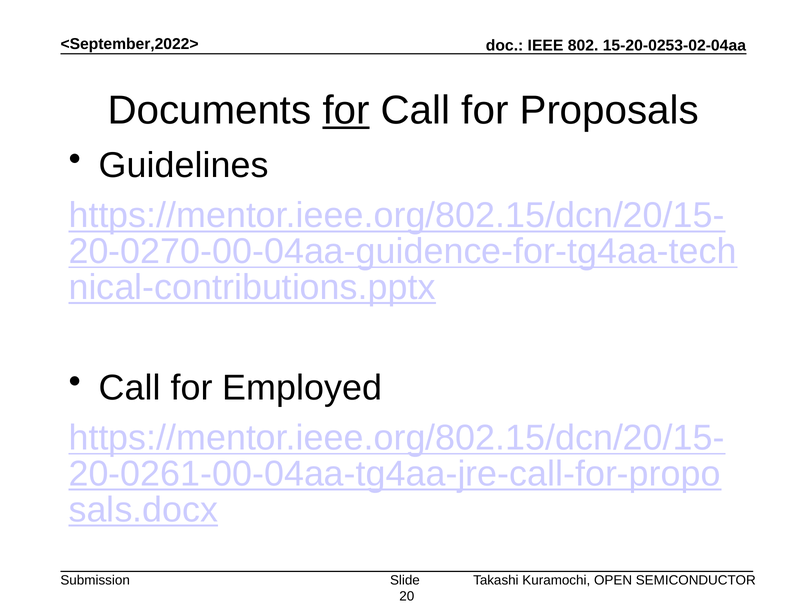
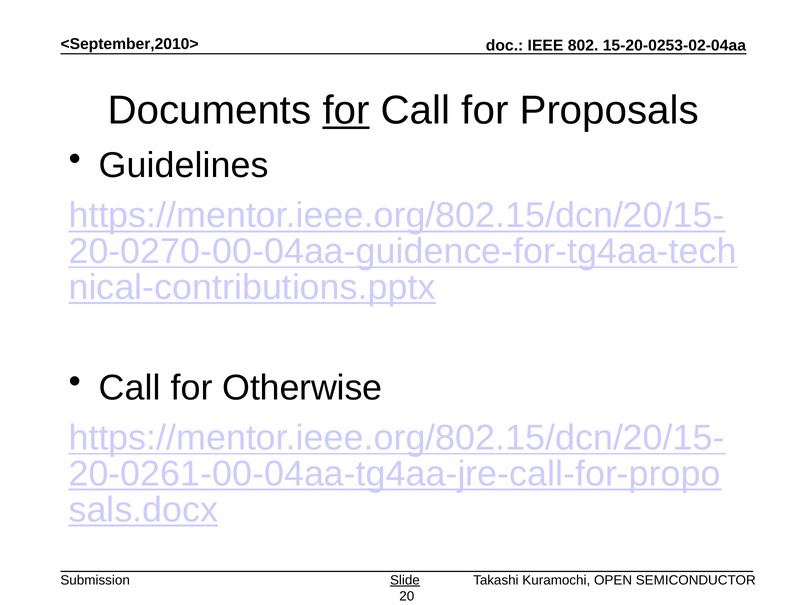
<September,2022>: <September,2022> -> <September,2010> (130, 44)
Employed: Employed -> Otherwise (302, 388)
Slide underline: none -> present (405, 580)
